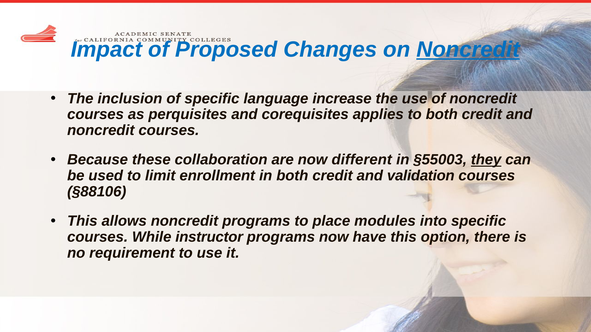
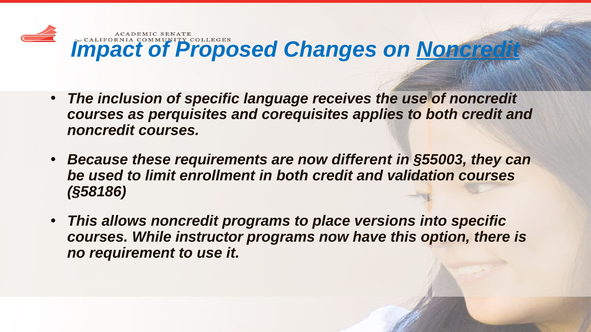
increase: increase -> receives (342, 99)
collaboration: collaboration -> requirements (221, 160)
they underline: present -> none (486, 160)
§88106: §88106 -> §58186 (97, 192)
modules: modules -> versions (385, 221)
